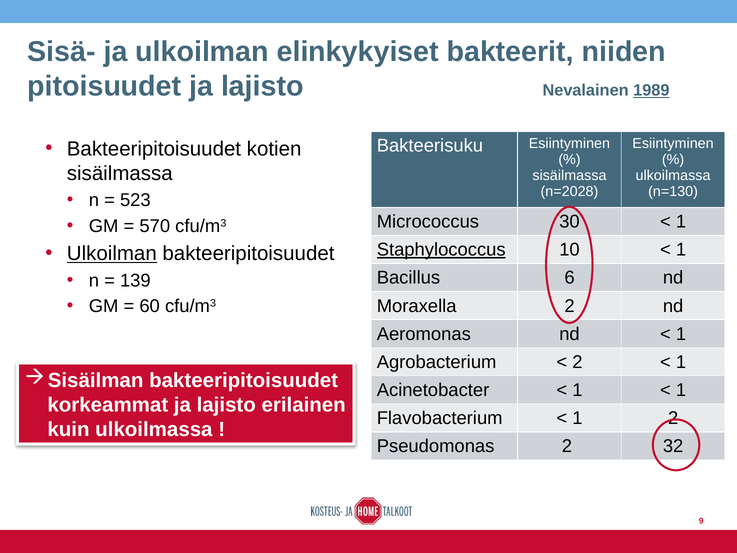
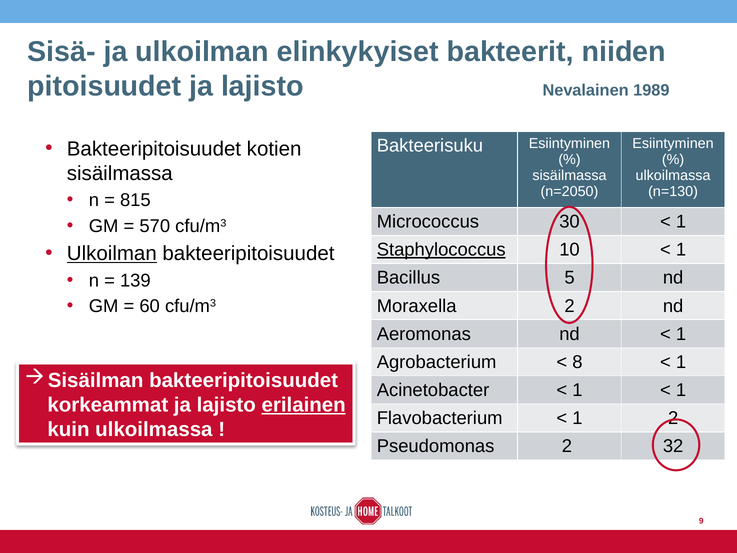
1989 underline: present -> none (651, 90)
n=2028: n=2028 -> n=2050 (569, 192)
523: 523 -> 815 (135, 200)
6: 6 -> 5 (570, 278)
2: 2 -> 8 (577, 362)
erilainen underline: none -> present (304, 405)
